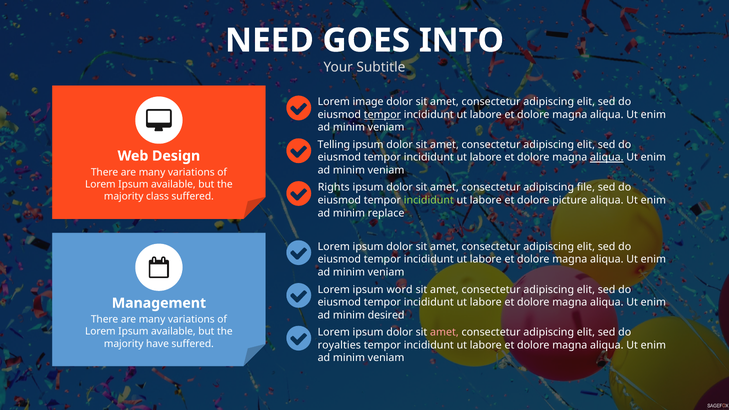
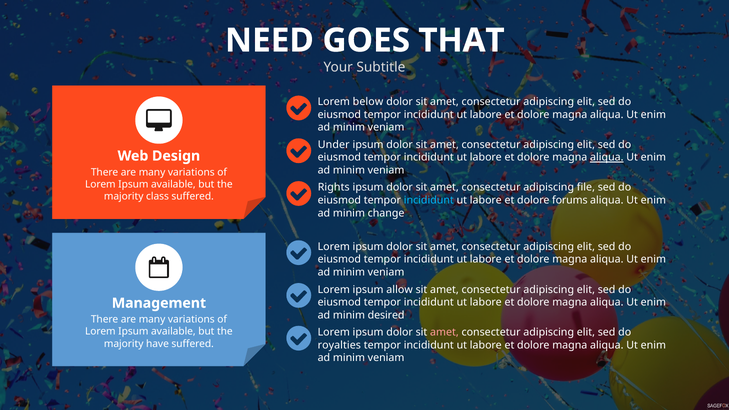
INTO: INTO -> THAT (461, 40)
image: image -> below (368, 102)
tempor underline: present -> none (382, 115)
Telling: Telling -> Under (334, 145)
incididunt colour: light green -> light blue (429, 200)
picture: picture -> forums (570, 200)
replace: replace -> change (386, 213)
word: word -> allow (400, 290)
